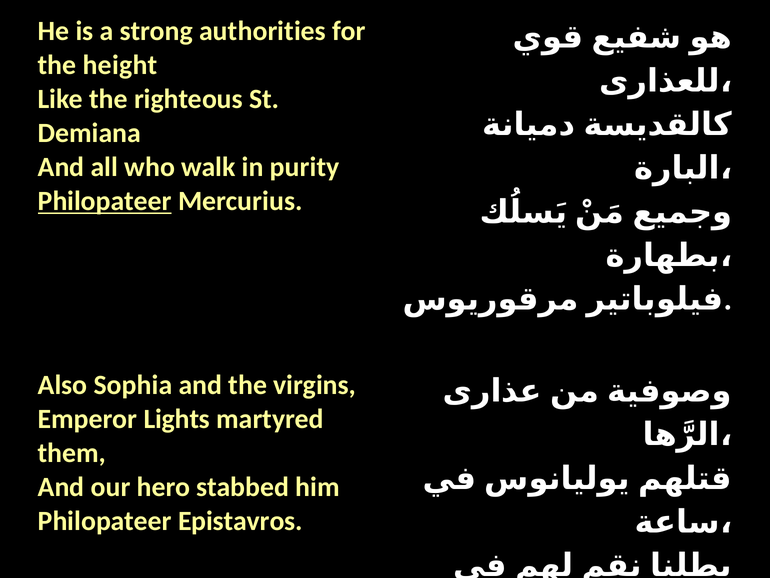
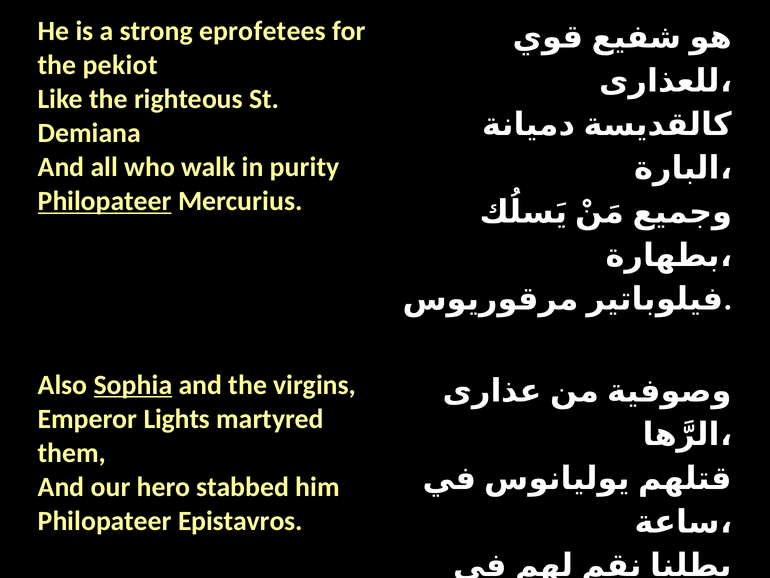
authorities: authorities -> eprofetees (263, 31)
height: height -> pekiot (120, 65)
Sophia underline: none -> present (133, 385)
